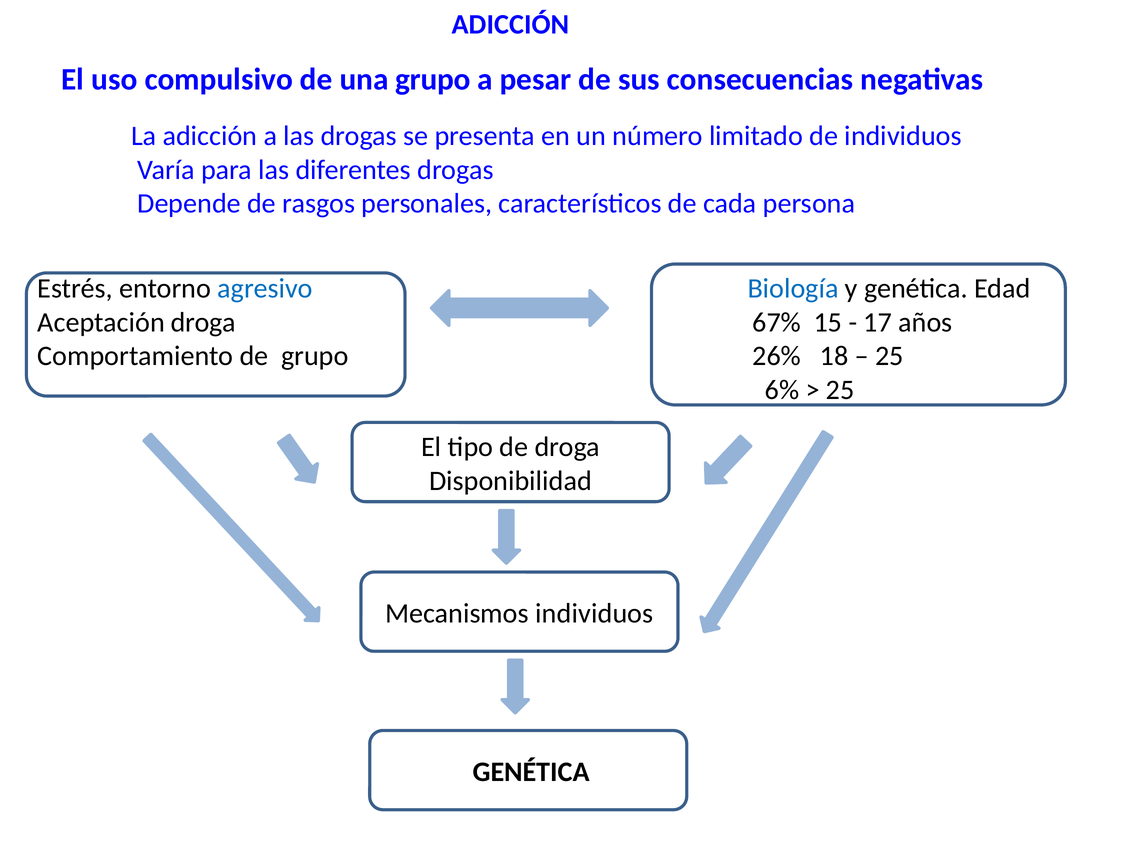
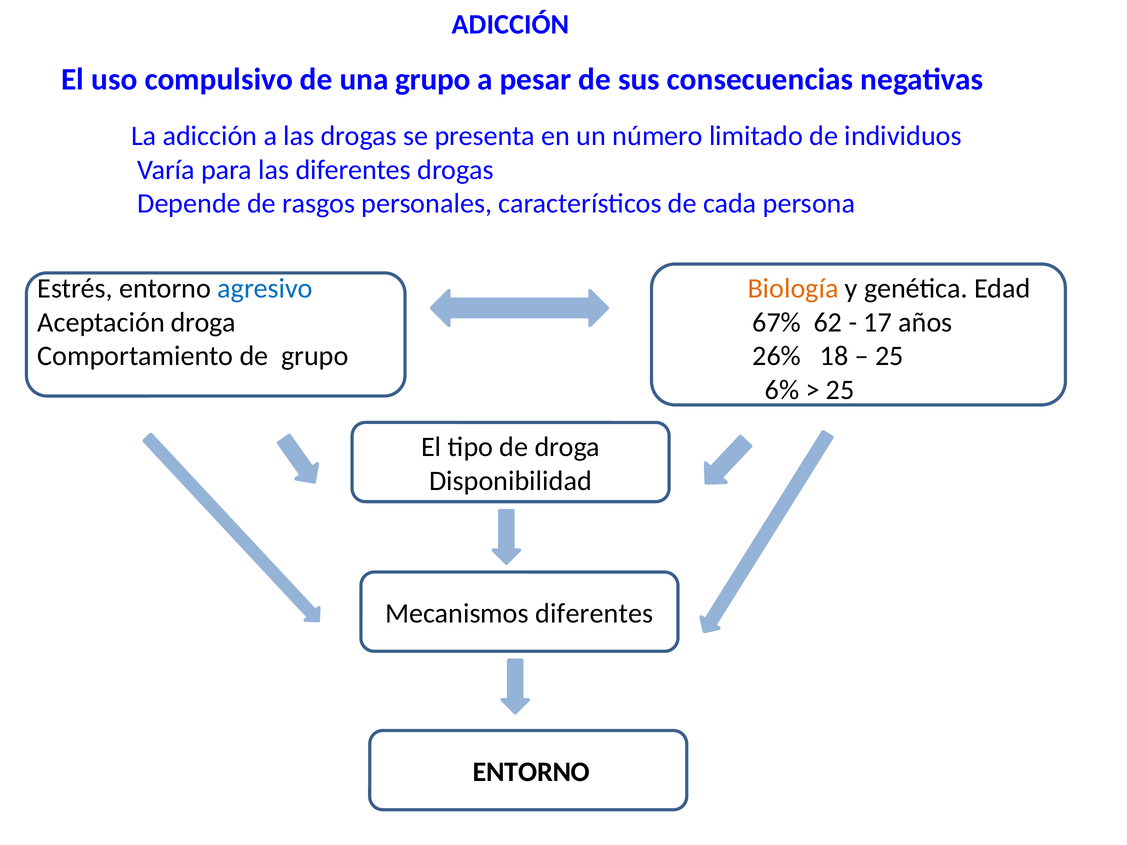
Biología colour: blue -> orange (793, 289)
15: 15 -> 62 (828, 322)
Mecanismos individuos: individuos -> diferentes (594, 614)
GENÉTICA: GENÉTICA -> ENTORNO (531, 772)
